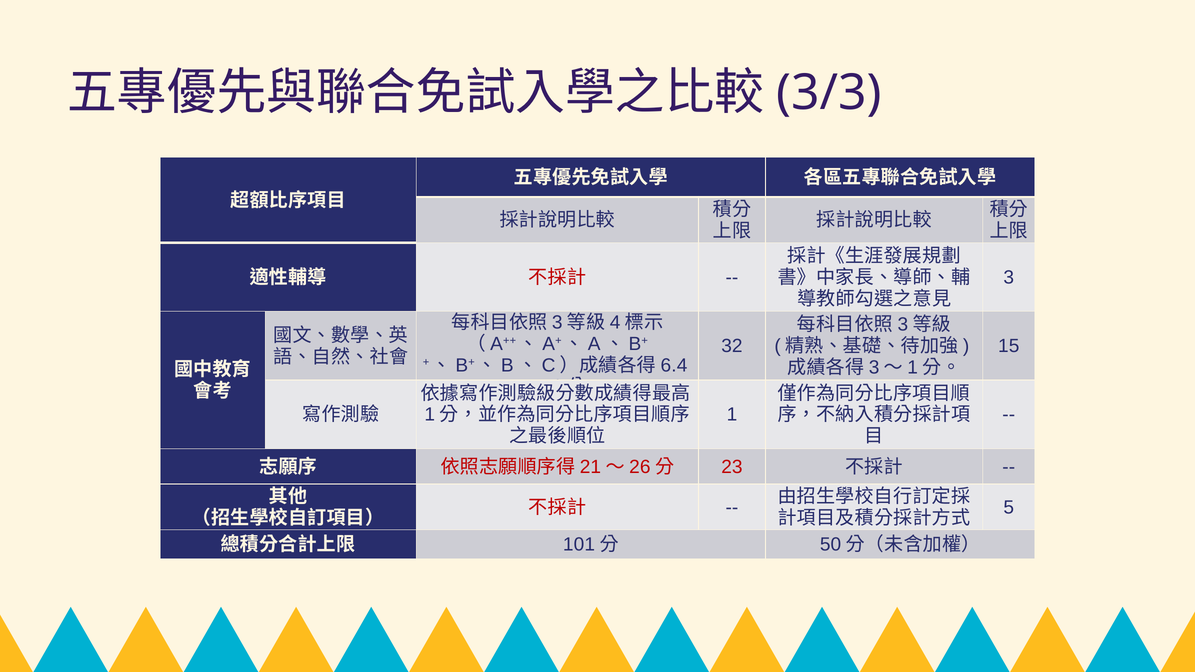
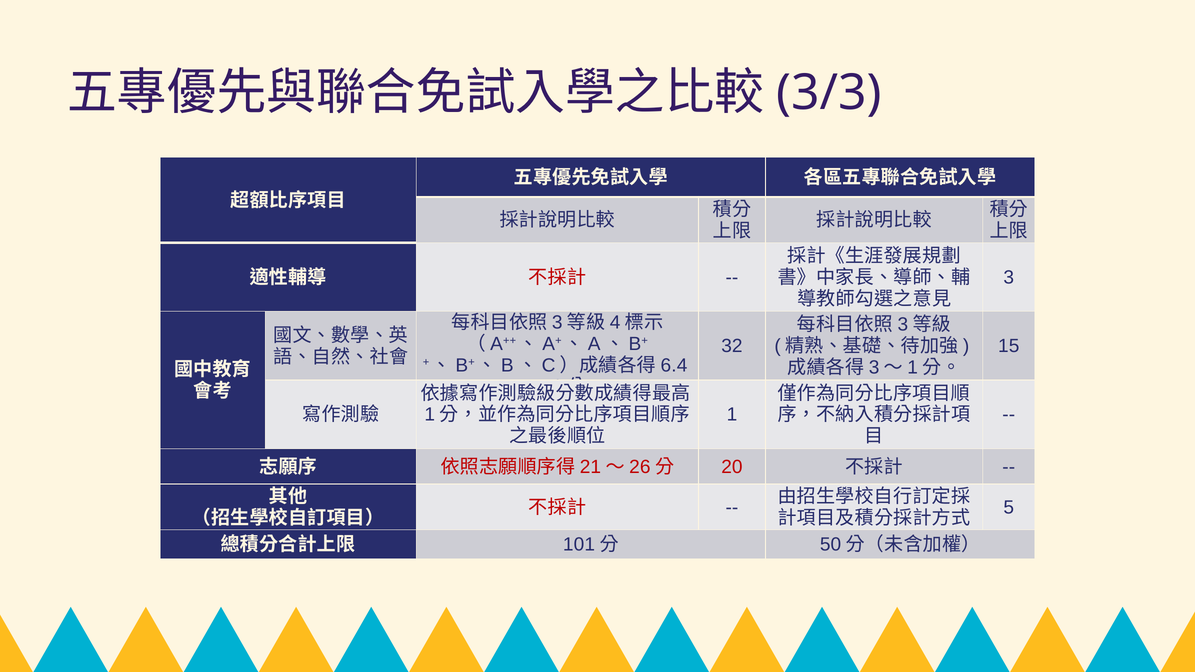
23: 23 -> 20 (732, 467)
